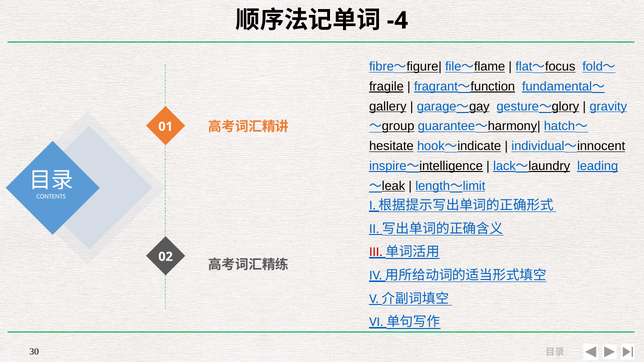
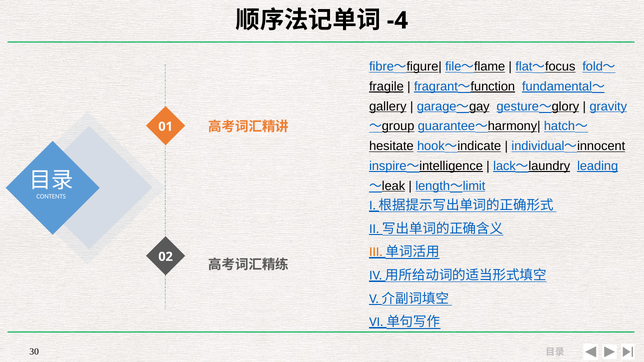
III colour: red -> orange (376, 252)
